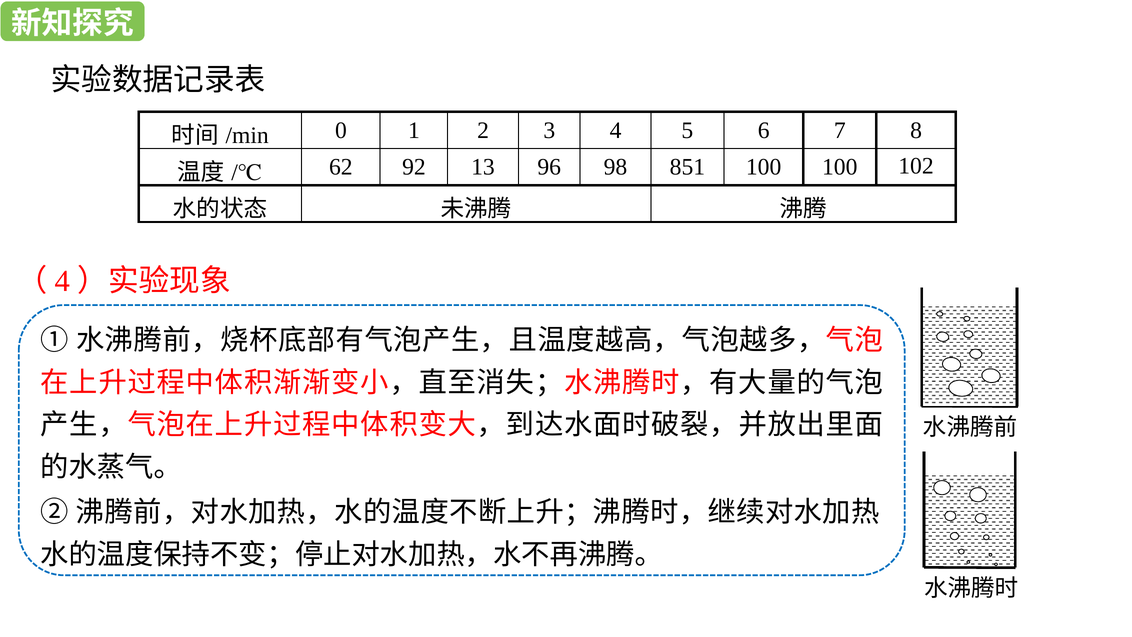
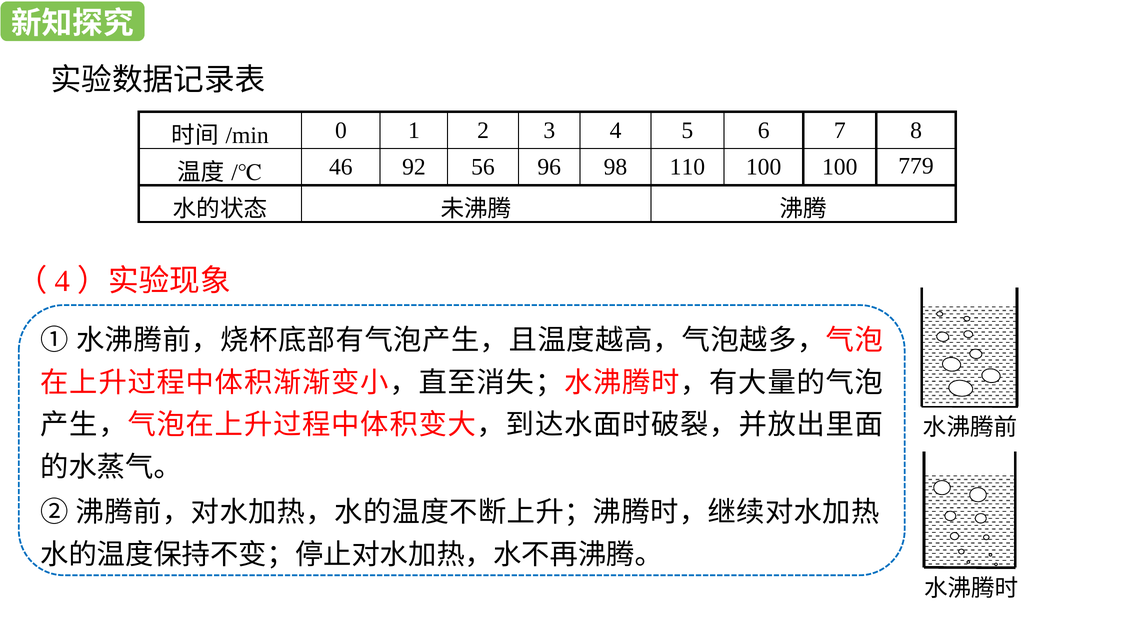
62: 62 -> 46 (341, 167)
13: 13 -> 56 (483, 167)
851: 851 -> 110 (687, 167)
102: 102 -> 779 (916, 166)
